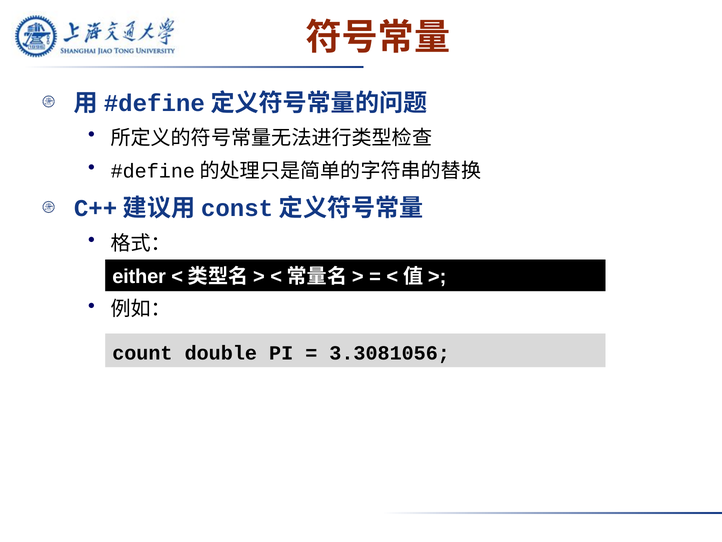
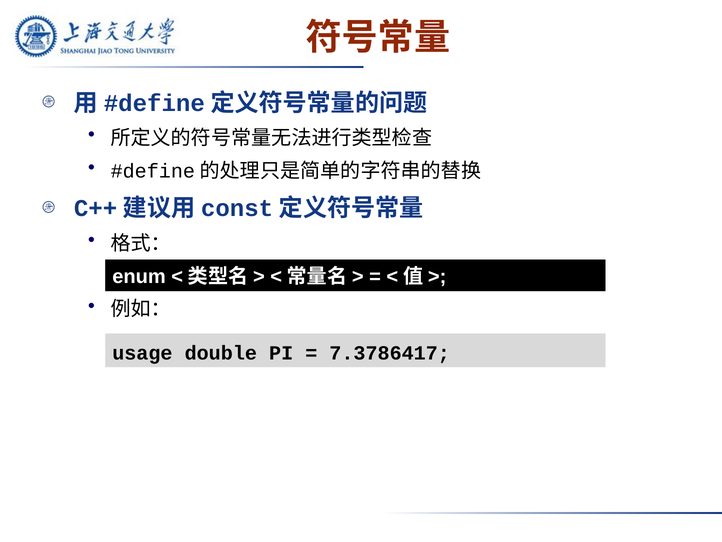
either: either -> enum (139, 277)
count: count -> usage (142, 353)
3.3081056: 3.3081056 -> 7.3786417 (390, 353)
